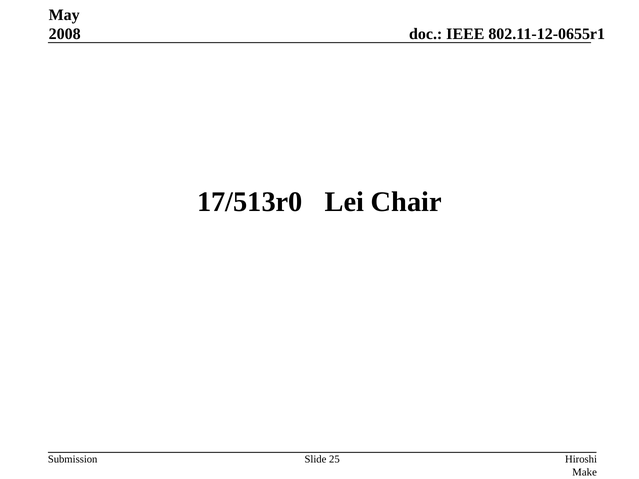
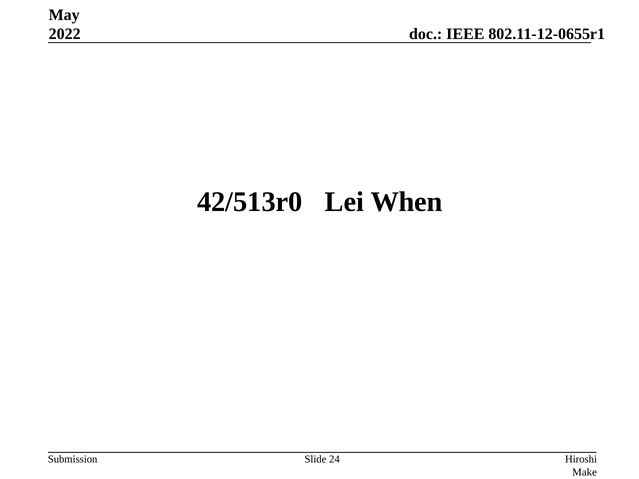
2008: 2008 -> 2022 (65, 34)
17/513r0: 17/513r0 -> 42/513r0 (250, 202)
Chair: Chair -> When (406, 202)
25: 25 -> 24 (334, 460)
